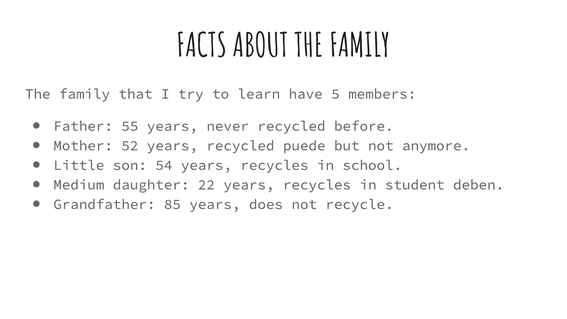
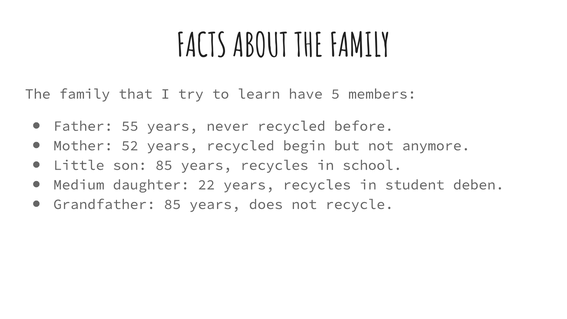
puede: puede -> begin (304, 146)
son 54: 54 -> 85 (164, 165)
